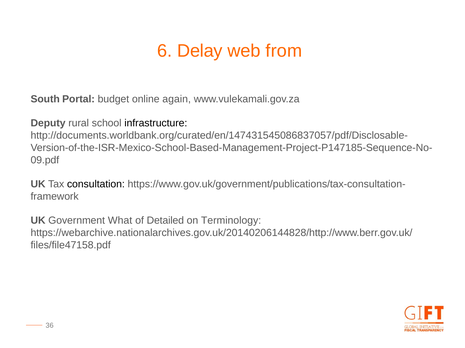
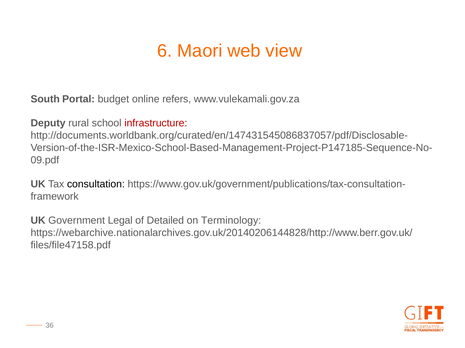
Delay: Delay -> Maori (200, 51)
from: from -> view (284, 51)
again: again -> refers (177, 99)
infrastructure colour: black -> red (156, 123)
What: What -> Legal (120, 221)
